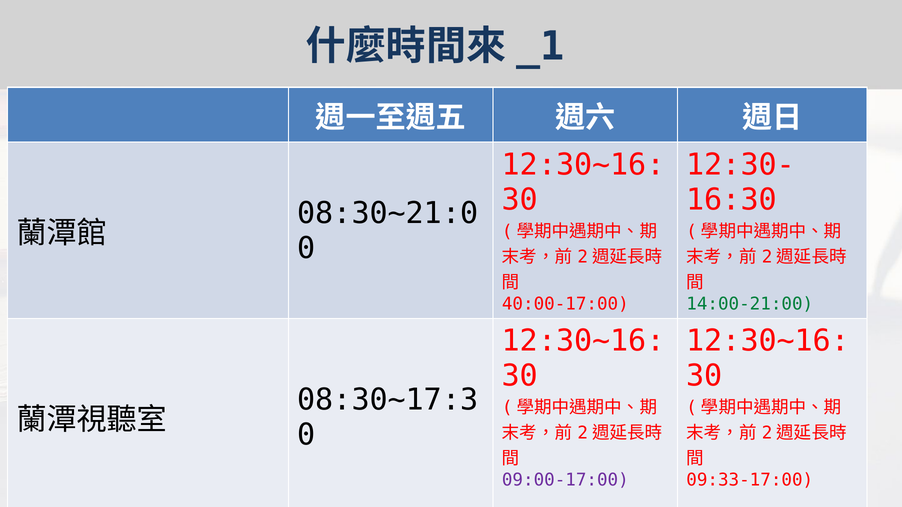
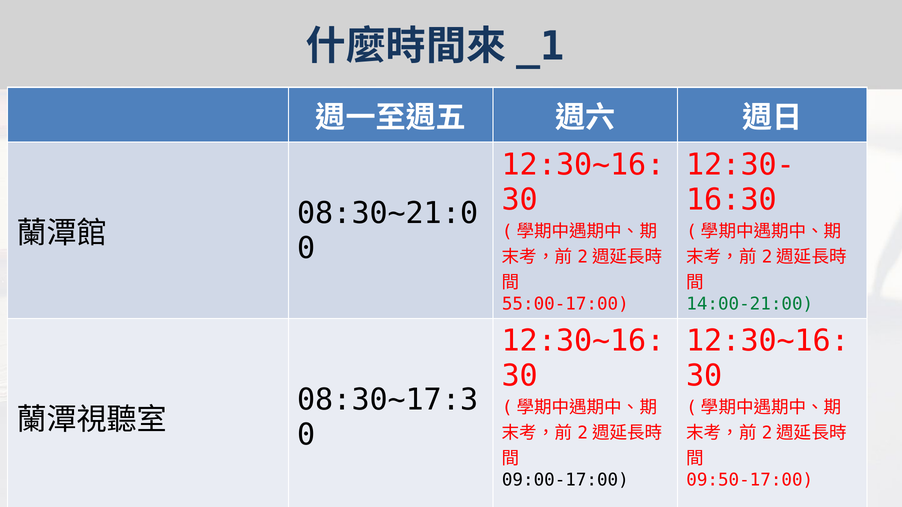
40:00-17:00: 40:00-17:00 -> 55:00-17:00 (565, 304)
09:00-17:00 colour: purple -> black (565, 480)
09:33-17:00: 09:33-17:00 -> 09:50-17:00 (750, 480)
